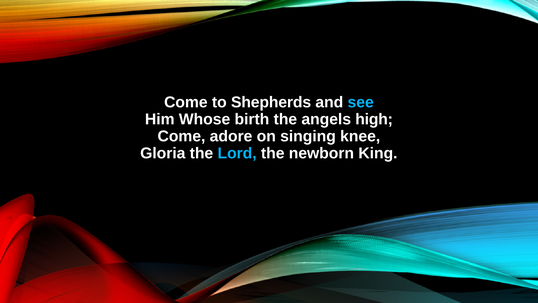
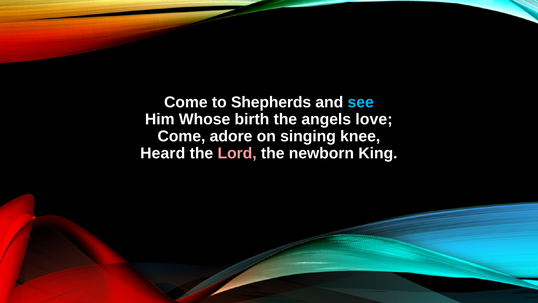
high: high -> love (374, 119)
Gloria: Gloria -> Heard (163, 153)
Lord colour: light blue -> pink (237, 153)
